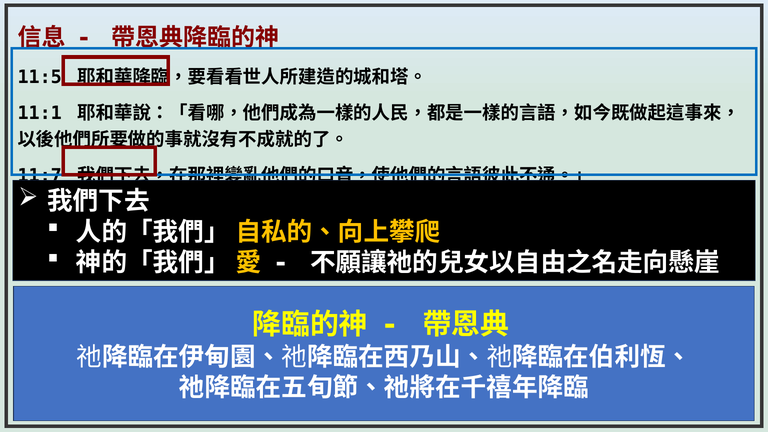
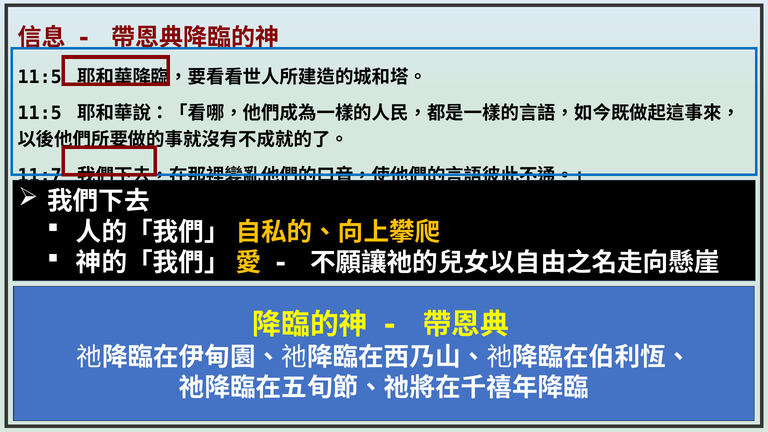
11:1: 11:1 -> 11:5 (40, 113)
